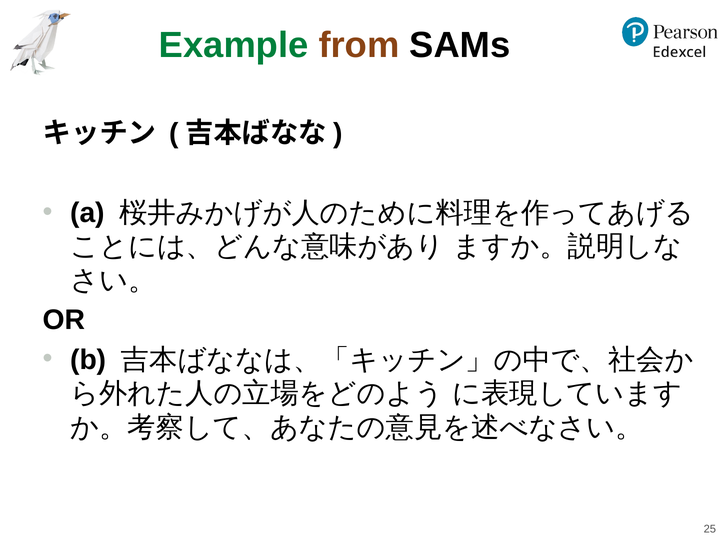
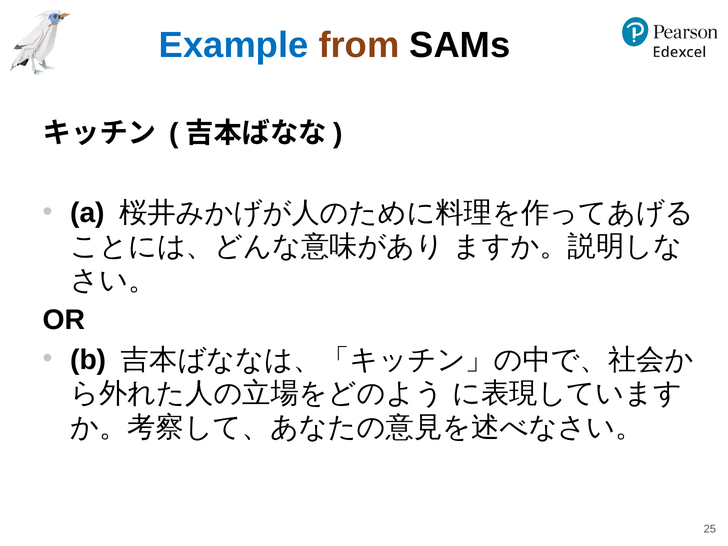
Example colour: green -> blue (234, 45)
